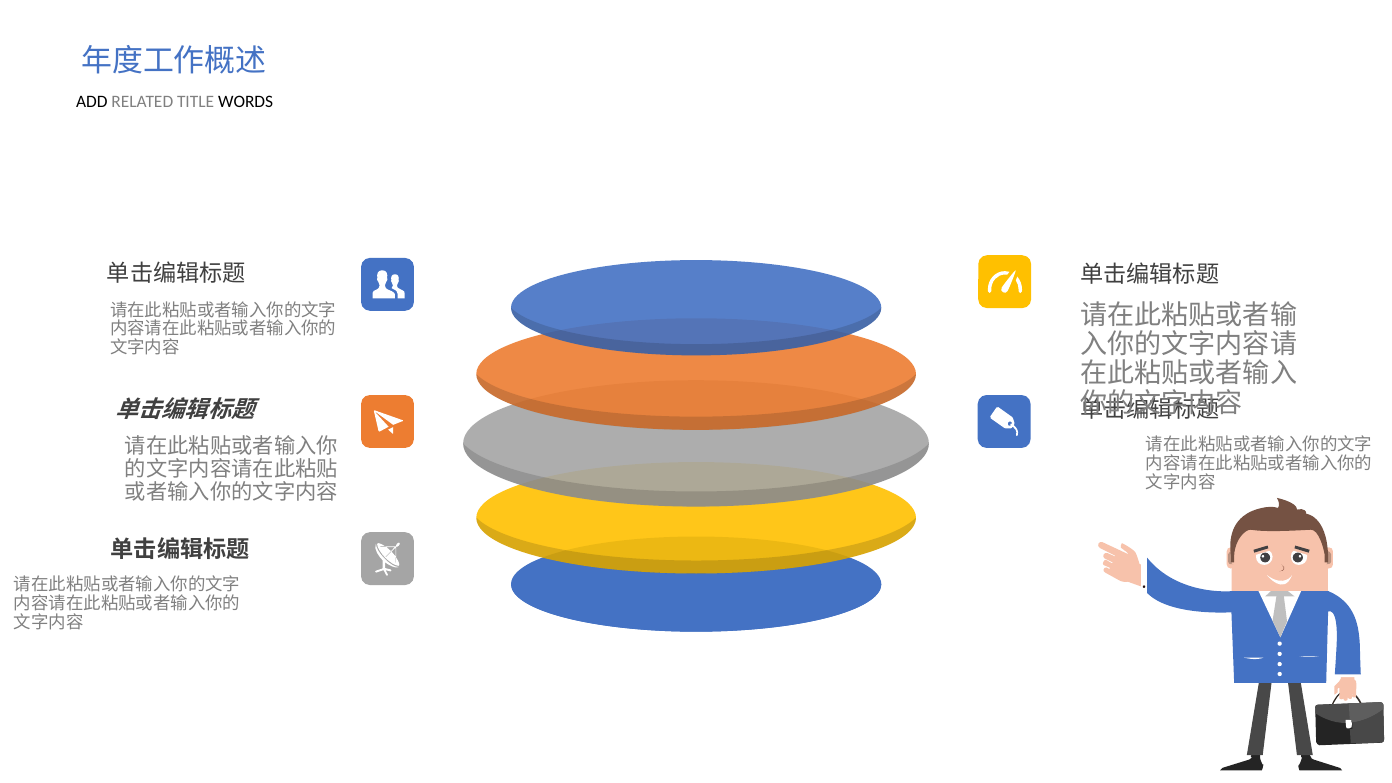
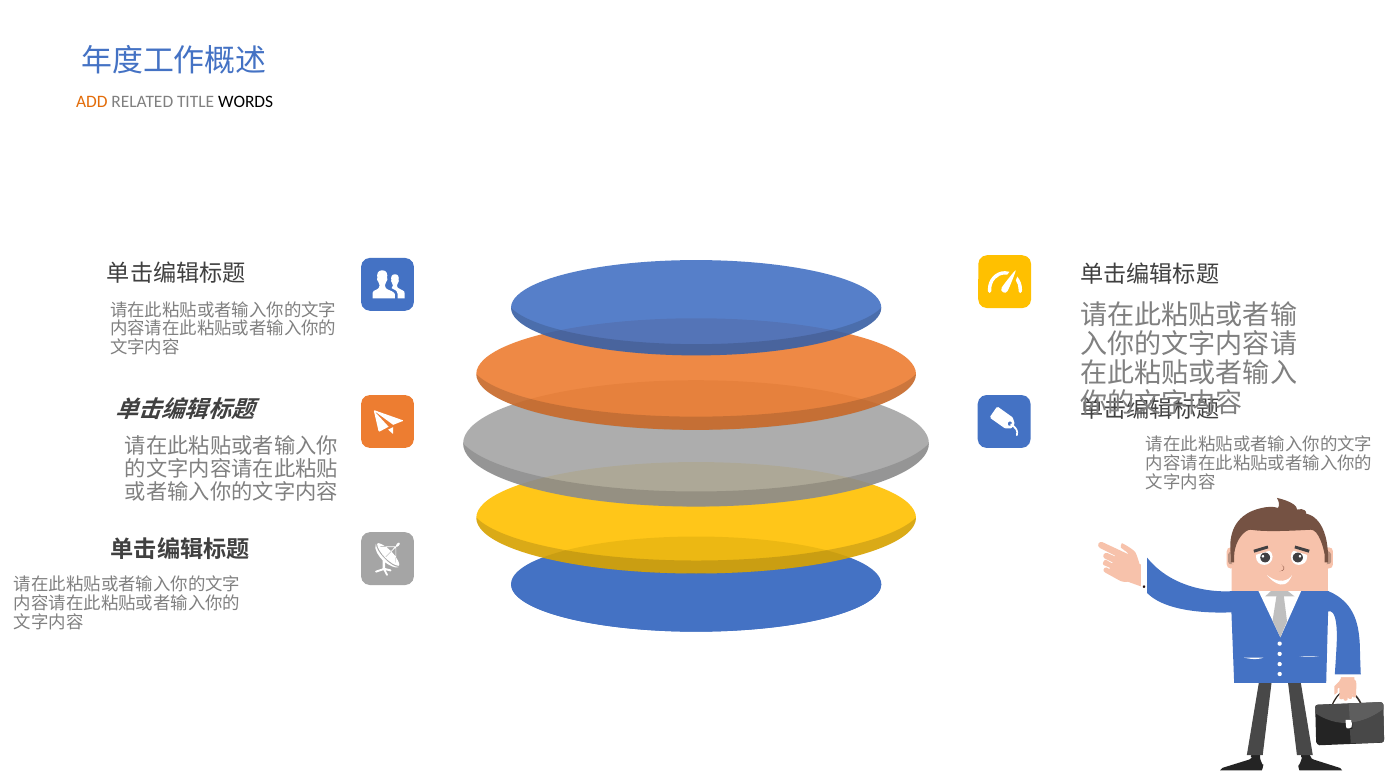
ADD colour: black -> orange (92, 101)
